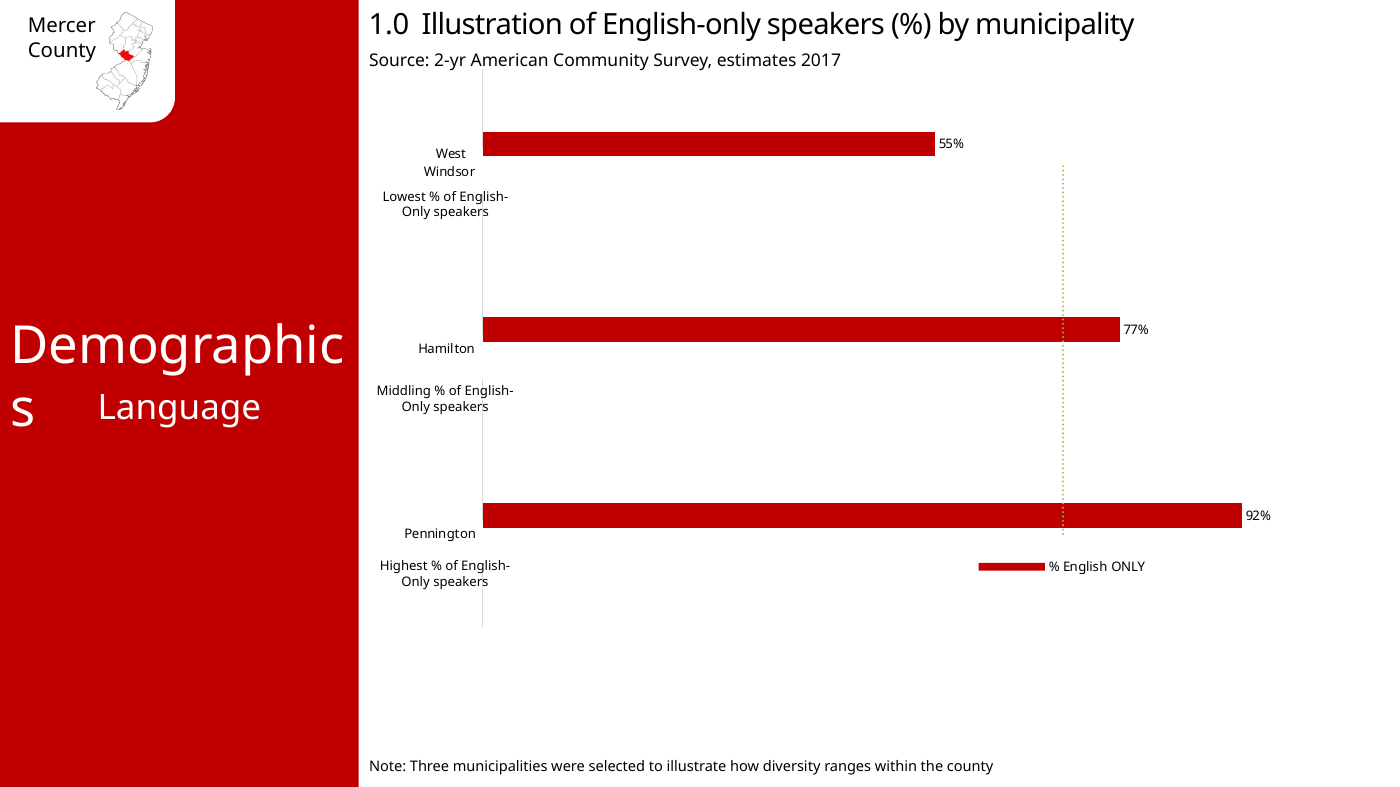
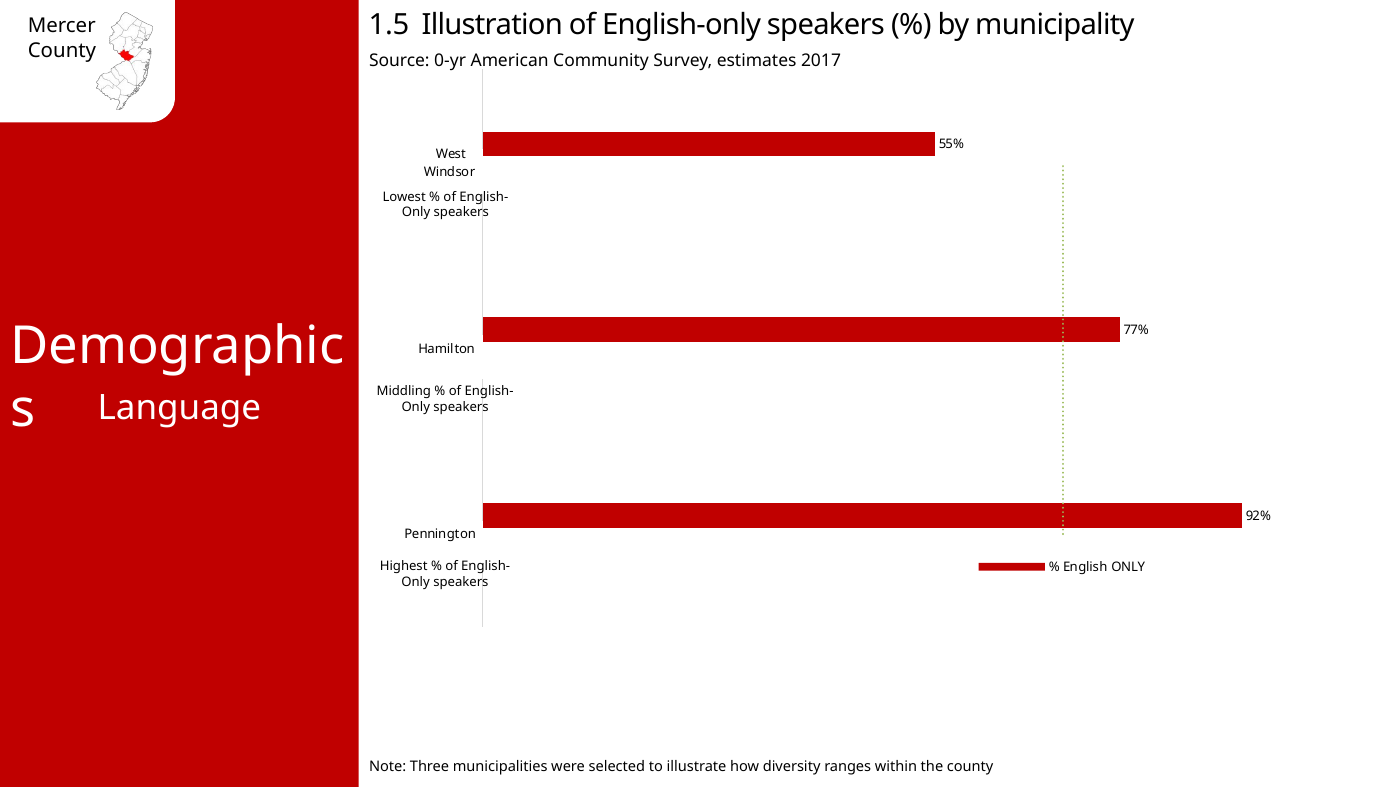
1.0: 1.0 -> 1.5 (389, 25)
2-yr: 2-yr -> 0-yr (450, 61)
